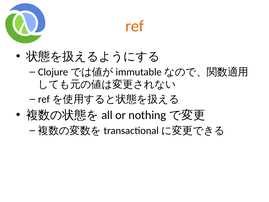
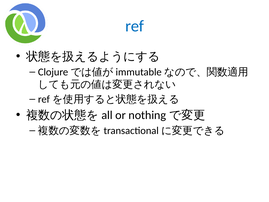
ref colour: orange -> blue (135, 26)
